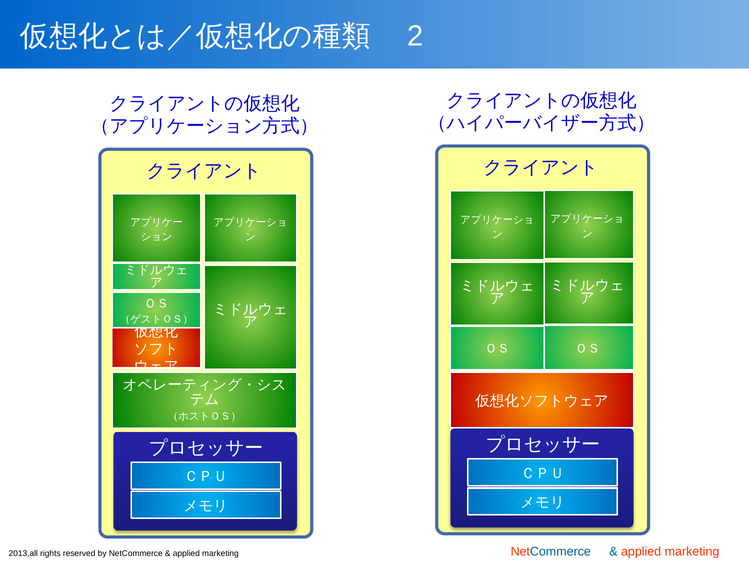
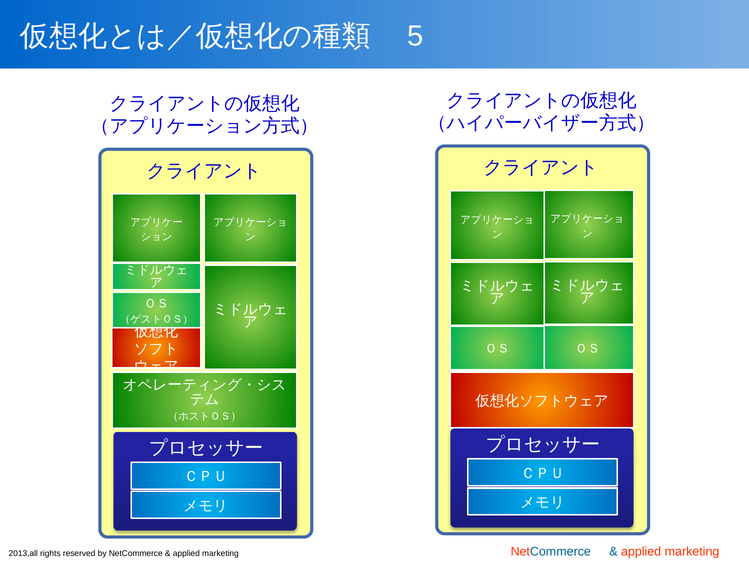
2: 2 -> 5 (415, 36)
